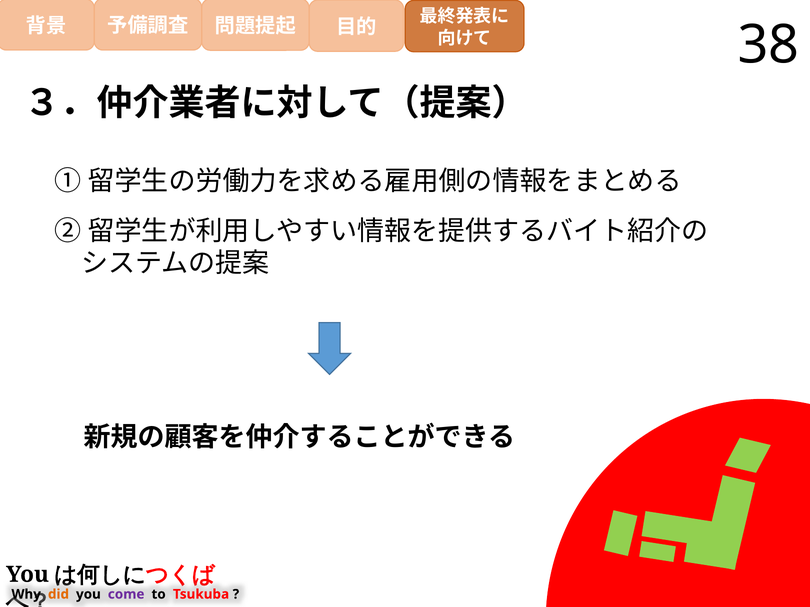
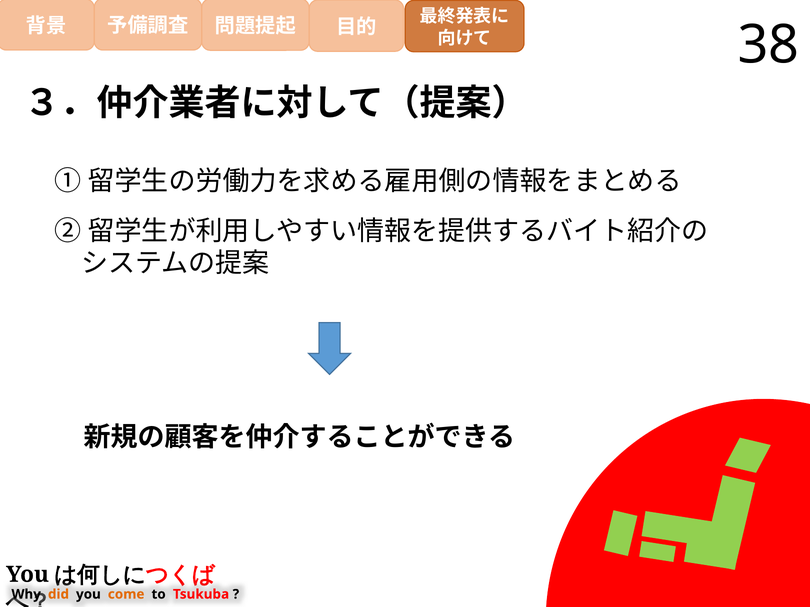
come colour: purple -> orange (126, 595)
